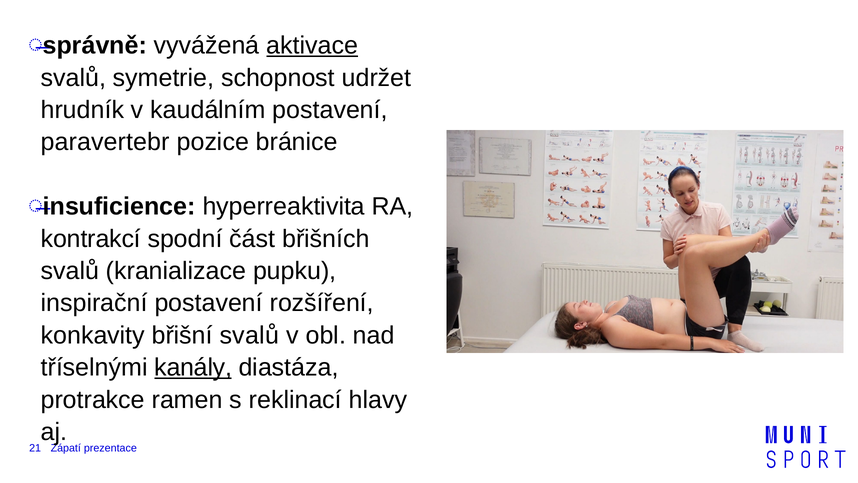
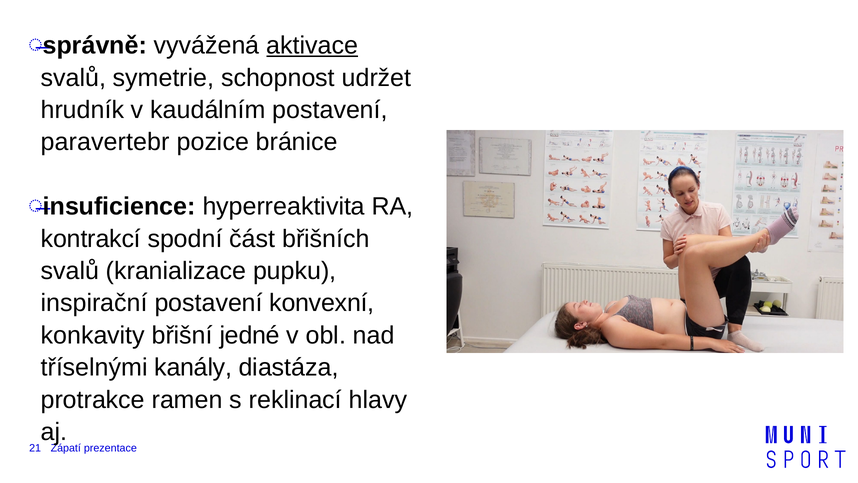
rozšíření: rozšíření -> konvexní (322, 303)
břišní svalů: svalů -> jedné (250, 335)
kanály underline: present -> none (193, 367)
